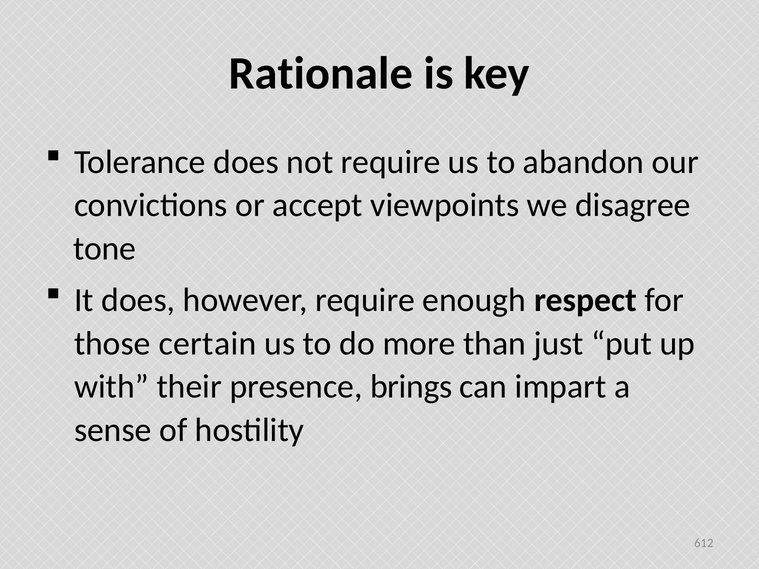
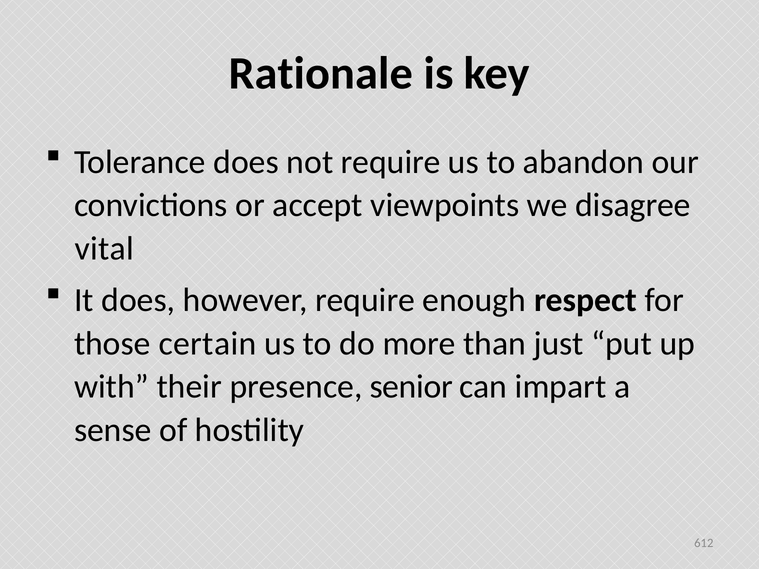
tone: tone -> vital (104, 249)
brings: brings -> senior (411, 387)
